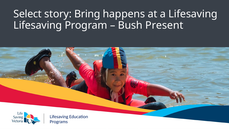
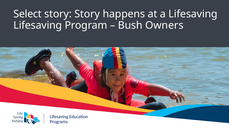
story Bring: Bring -> Story (87, 14)
Present: Present -> Owners (164, 25)
